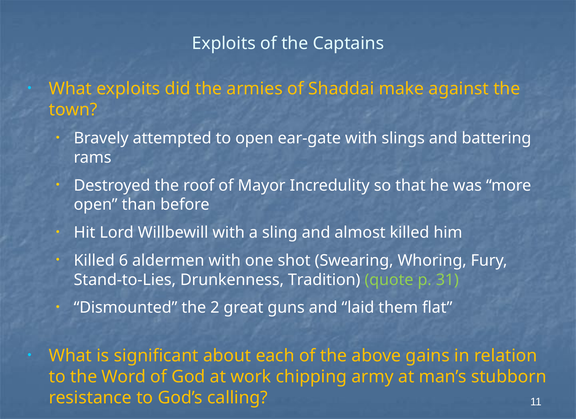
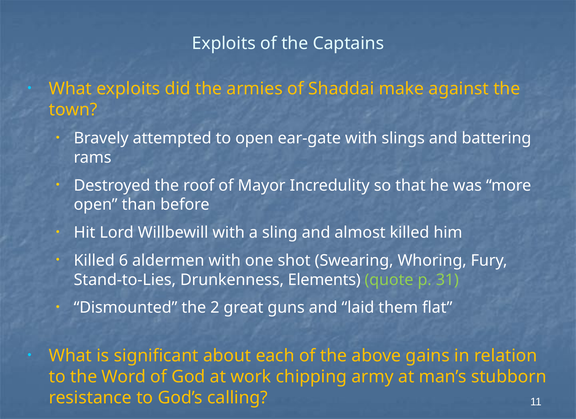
Tradition: Tradition -> Elements (324, 280)
